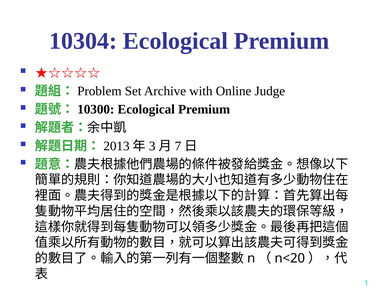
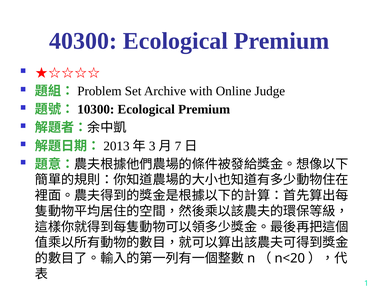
10304: 10304 -> 40300 (83, 41)
